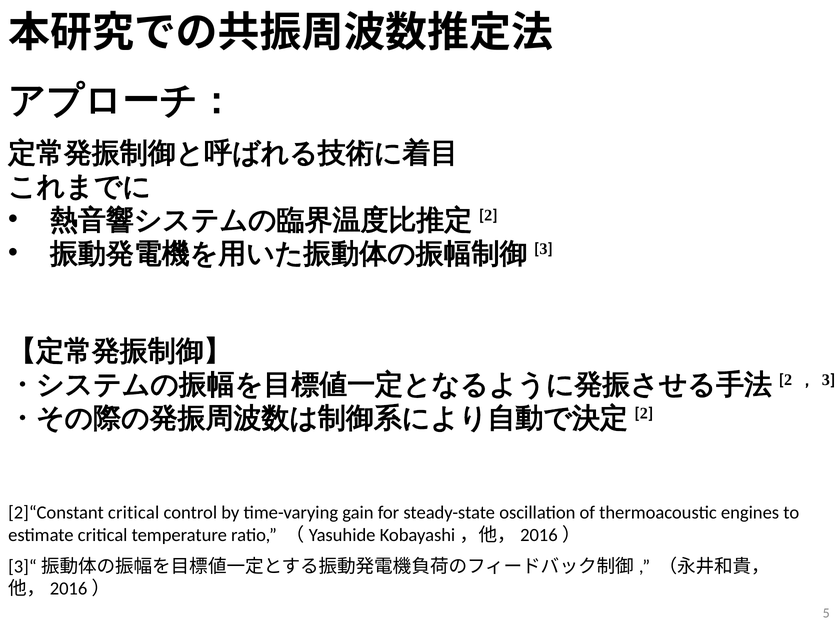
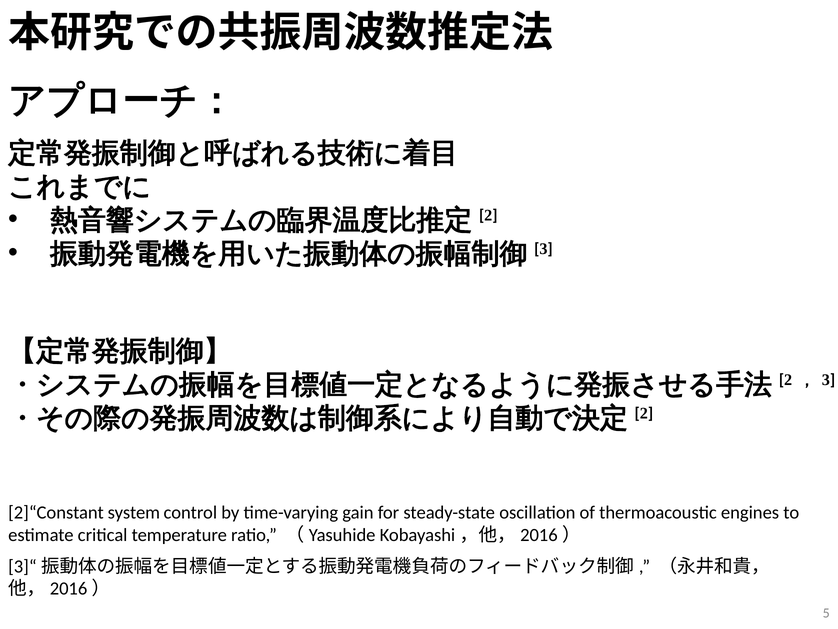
2]“Constant critical: critical -> system (134, 512)
